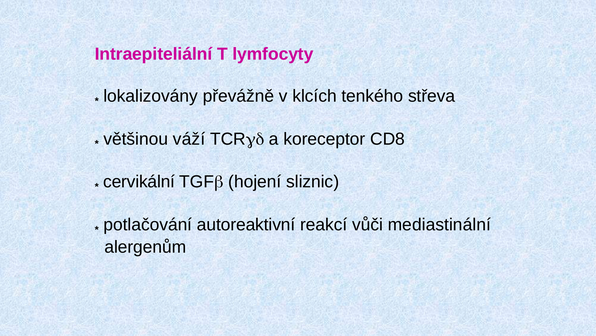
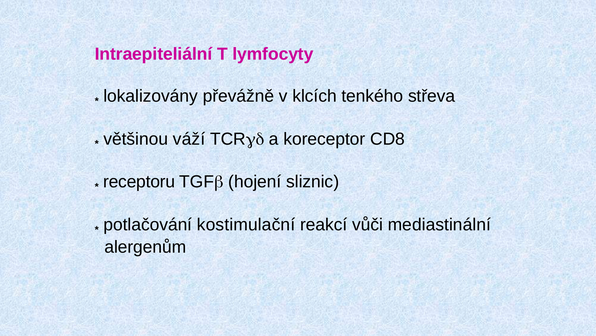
cervikální: cervikální -> receptoru (139, 182)
autoreaktivní: autoreaktivní -> kostimulační (246, 224)
